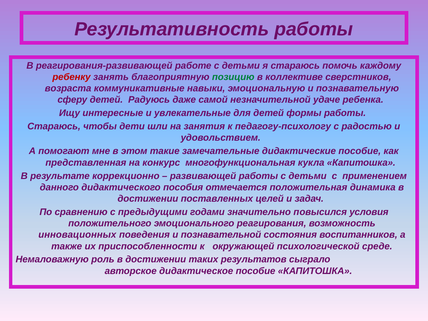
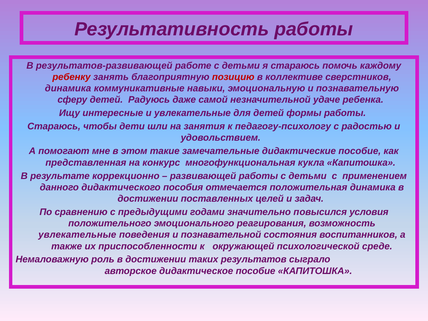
реагирования-развивающей: реагирования-развивающей -> результатов-развивающей (104, 66)
позицию colour: green -> red (233, 77)
возраста: возраста -> динамика (68, 88)
инновационных: инновационных -> увлекательные (77, 235)
